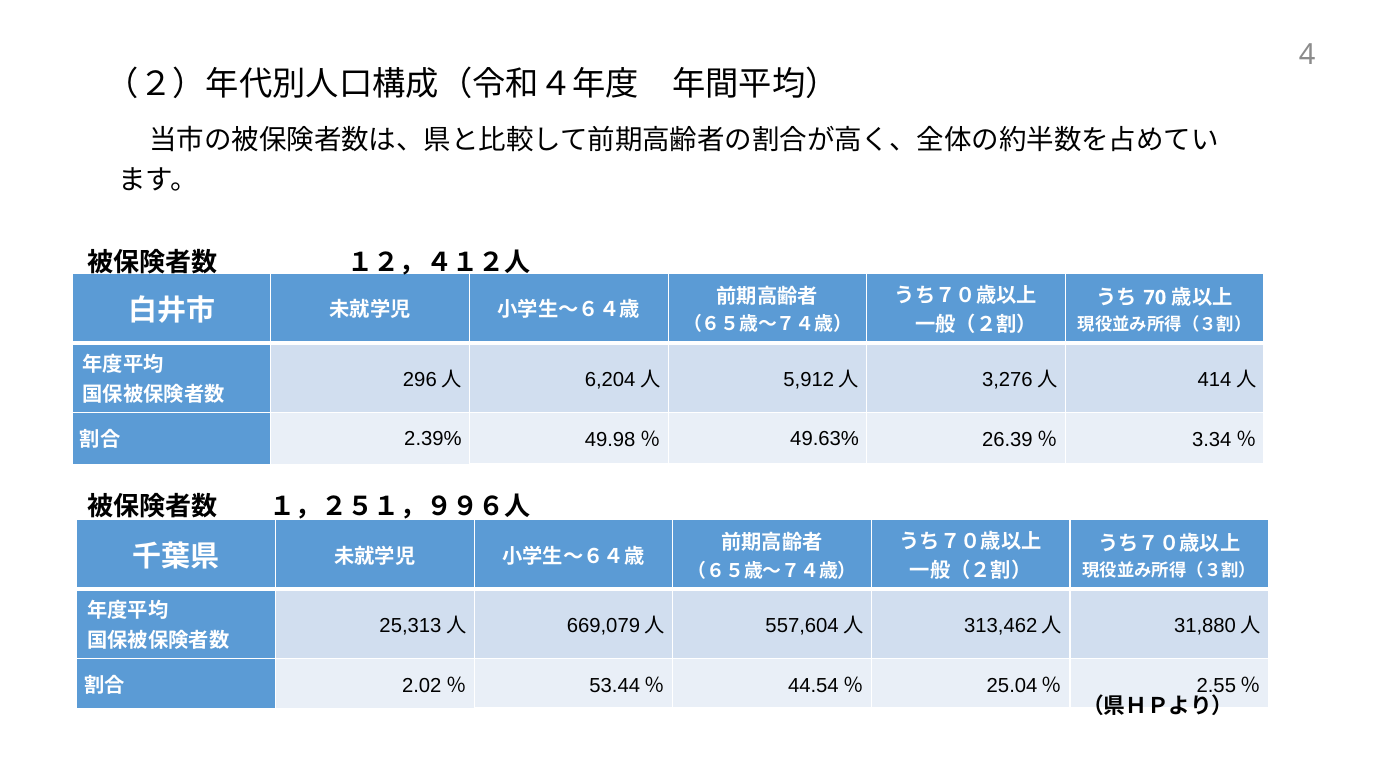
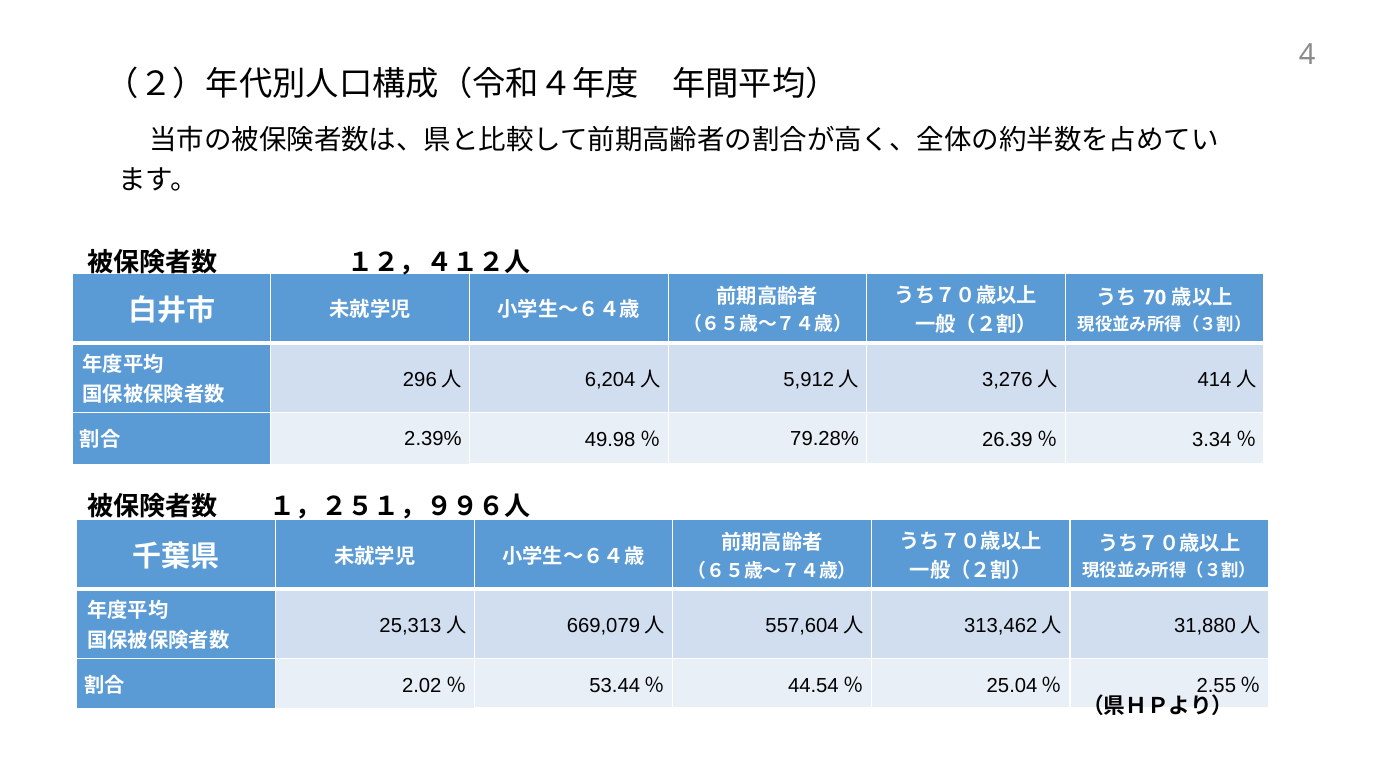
49.63%: 49.63% -> 79.28% (825, 438)
